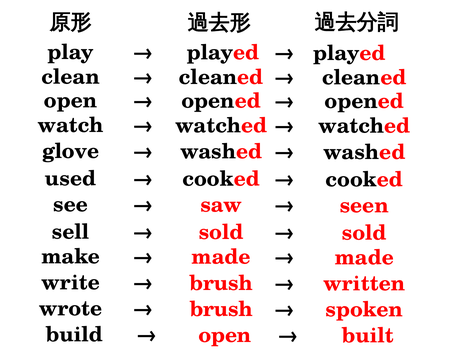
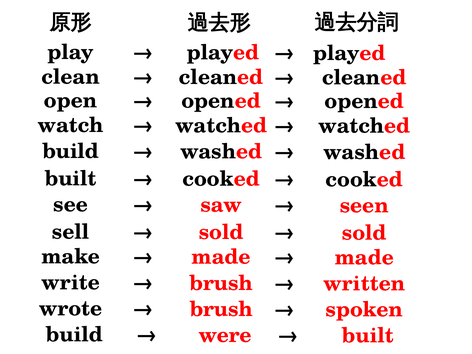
glove: glove -> build (71, 151)
used: used -> built (71, 179)
open: open -> were (225, 335)
